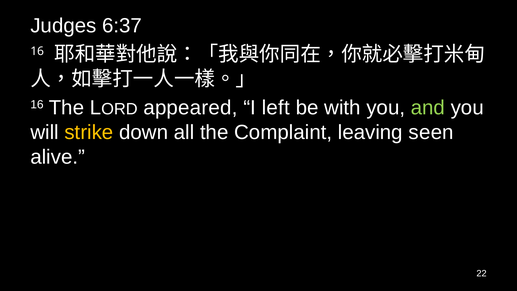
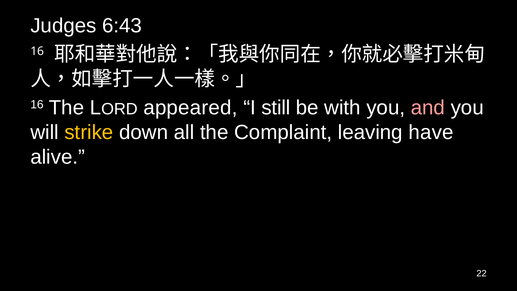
6:37: 6:37 -> 6:43 (122, 26)
left: left -> still (276, 108)
and colour: light green -> pink (428, 108)
seen: seen -> have (431, 132)
